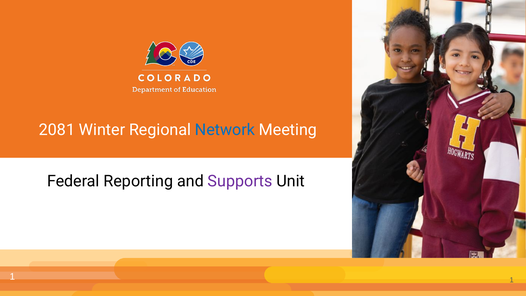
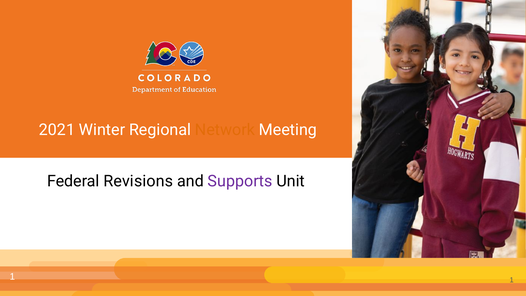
2081: 2081 -> 2021 (57, 130)
Network colour: blue -> orange (225, 130)
Reporting: Reporting -> Revisions (138, 181)
